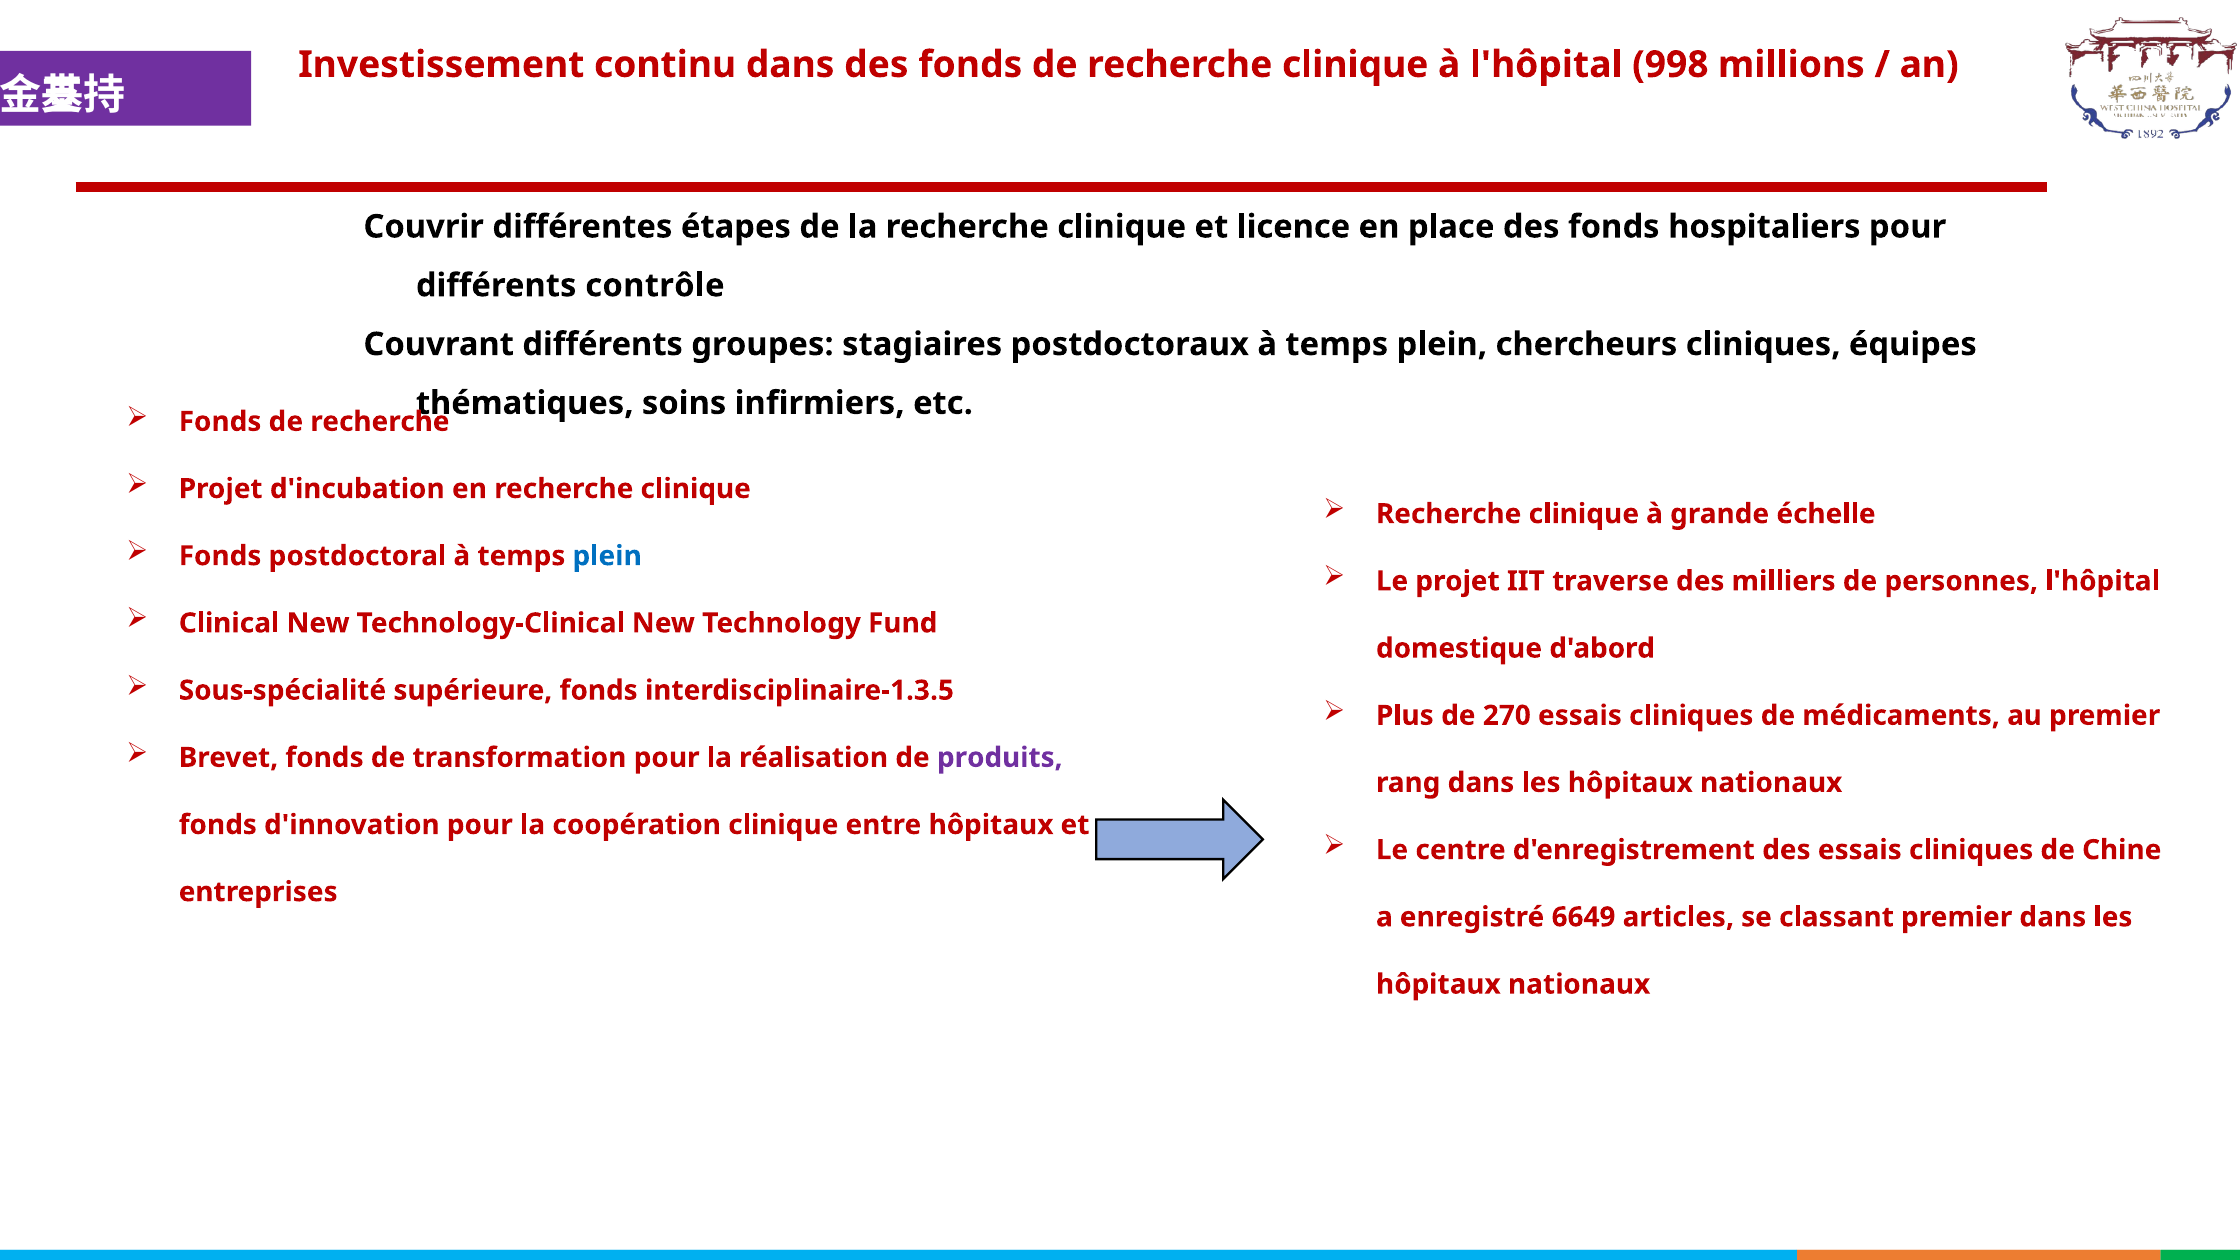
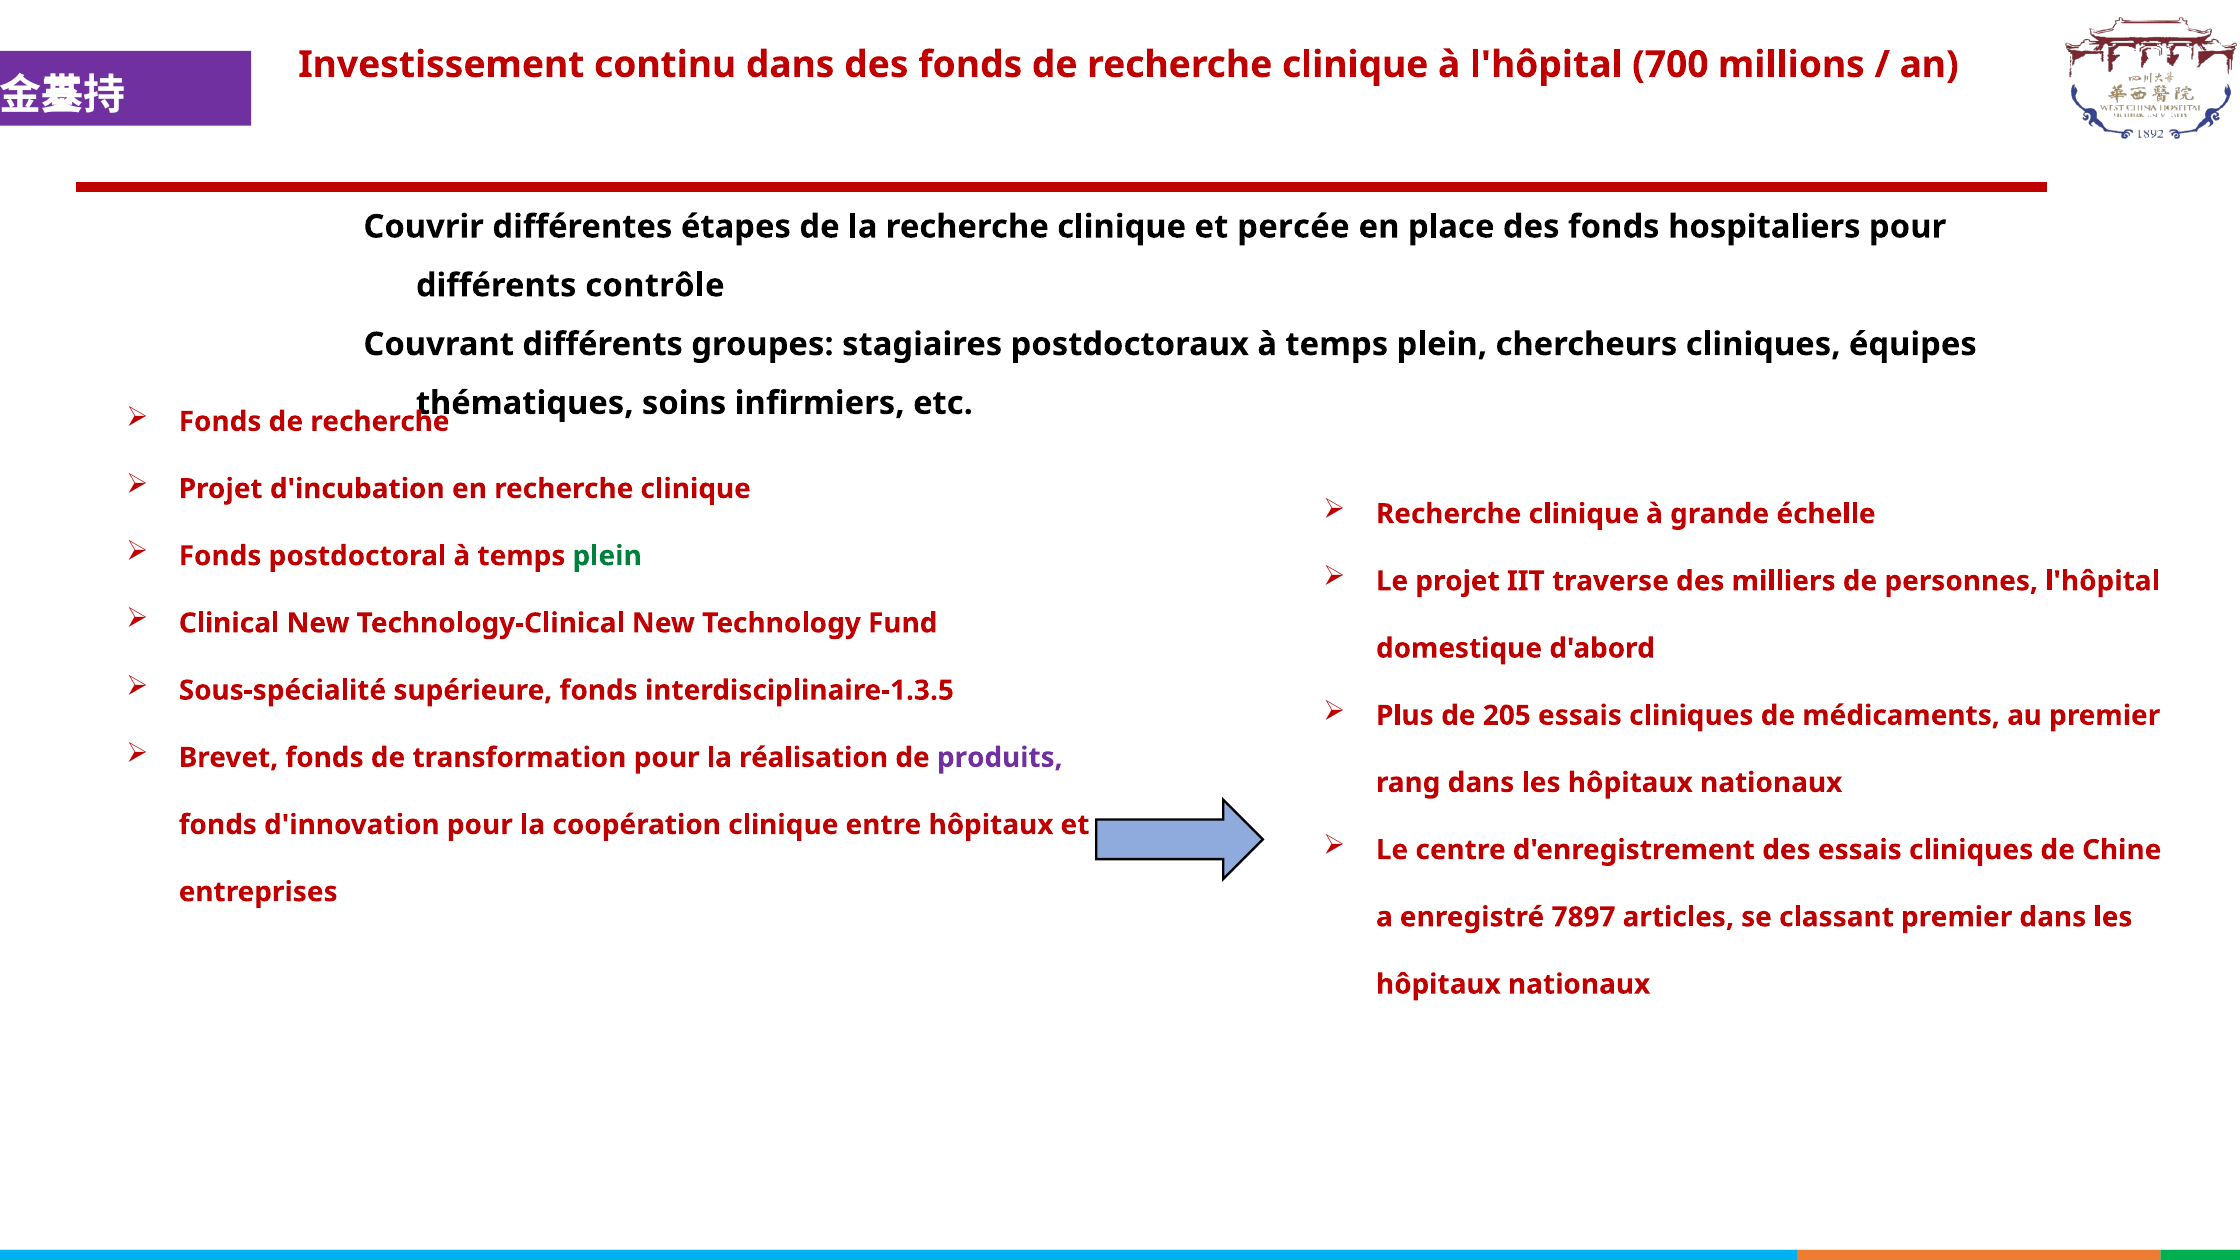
998: 998 -> 700 (1670, 65)
licence: licence -> percée (1293, 227)
plein colour: blue -> green (607, 556)
270: 270 -> 205 (1507, 716)
6649: 6649 -> 7897 (1584, 917)
